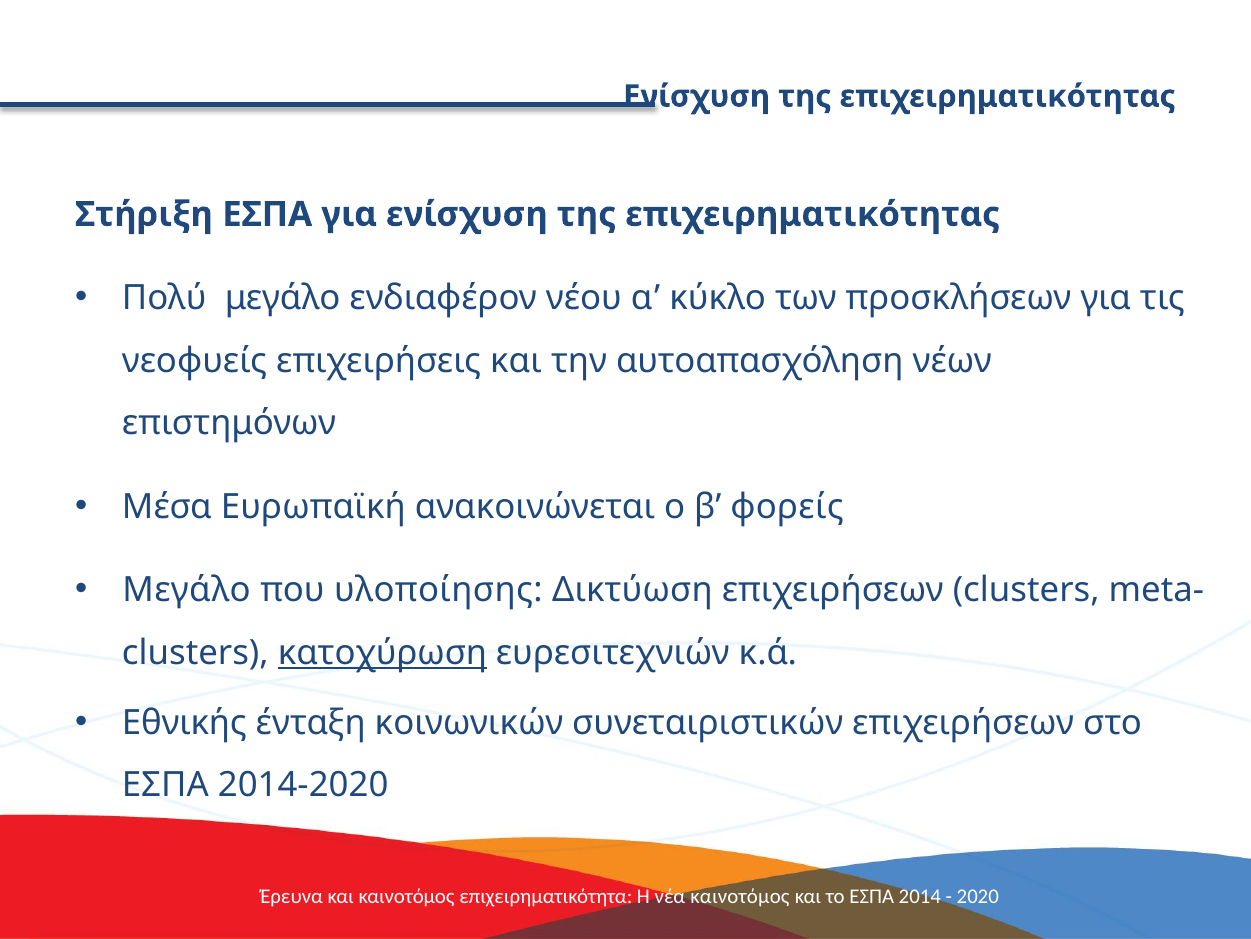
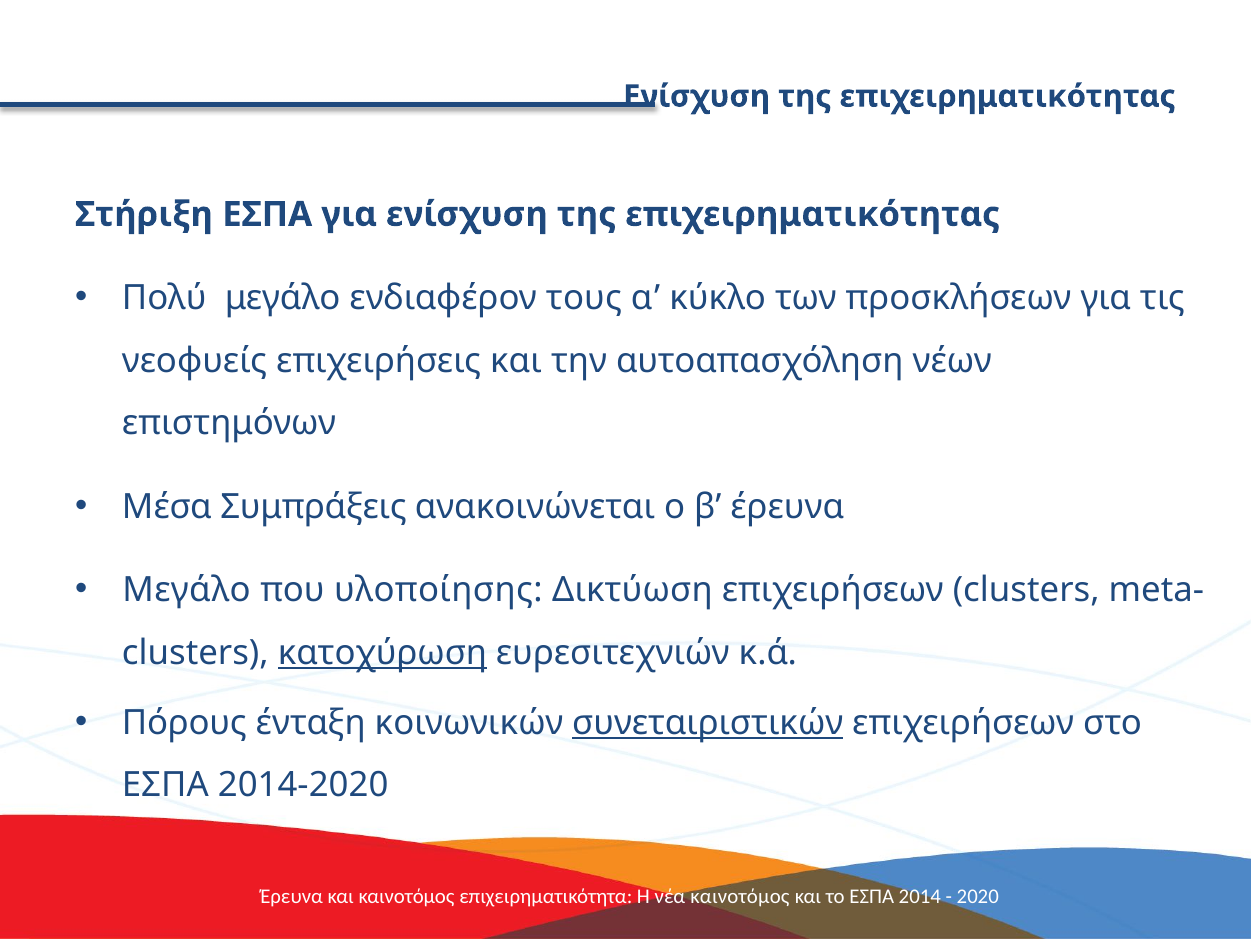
νέου: νέου -> τους (584, 298)
Ευρωπαϊκή: Ευρωπαϊκή -> Συμπράξεις (314, 506)
β φορείς: φορείς -> έρευνα (787, 506)
Εθνικής: Εθνικής -> Πόρους (184, 722)
συνεταιριστικών underline: none -> present (708, 722)
